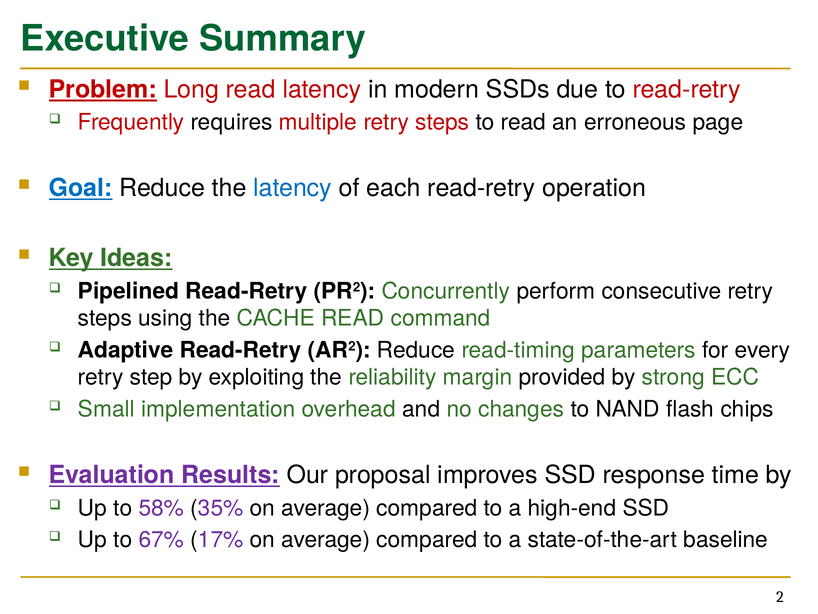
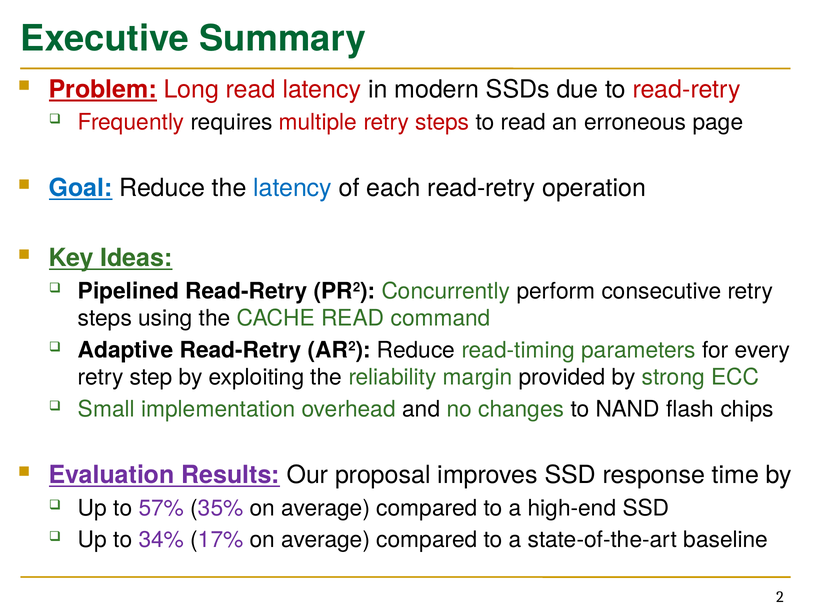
58%: 58% -> 57% (161, 508)
67%: 67% -> 34% (161, 539)
